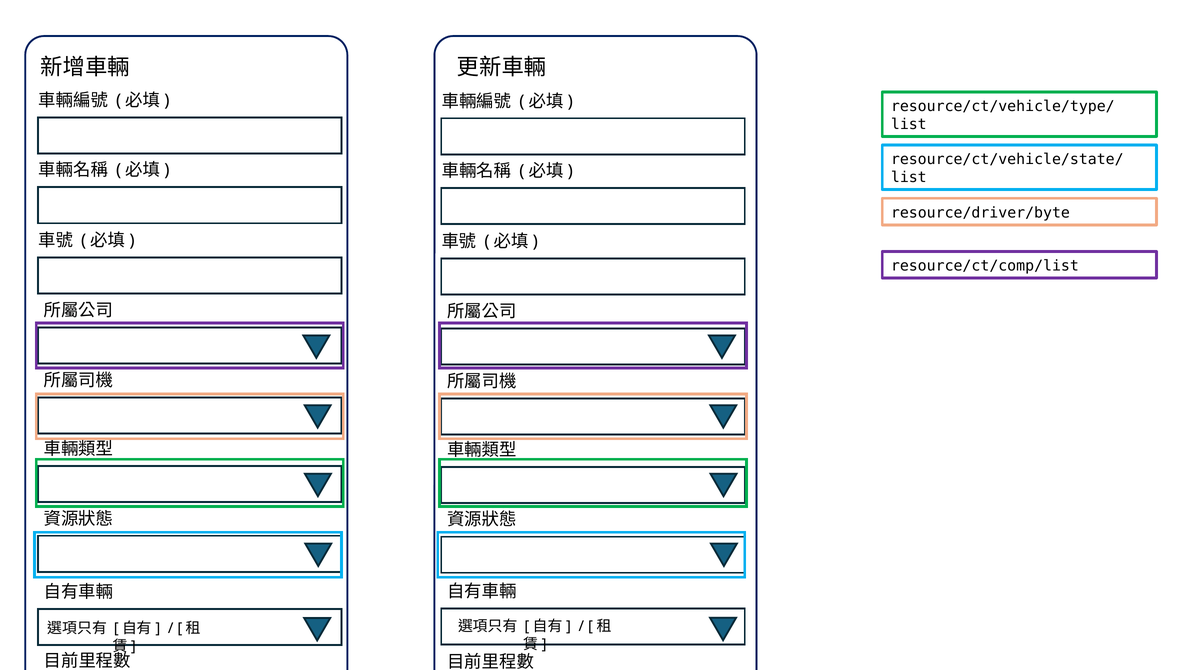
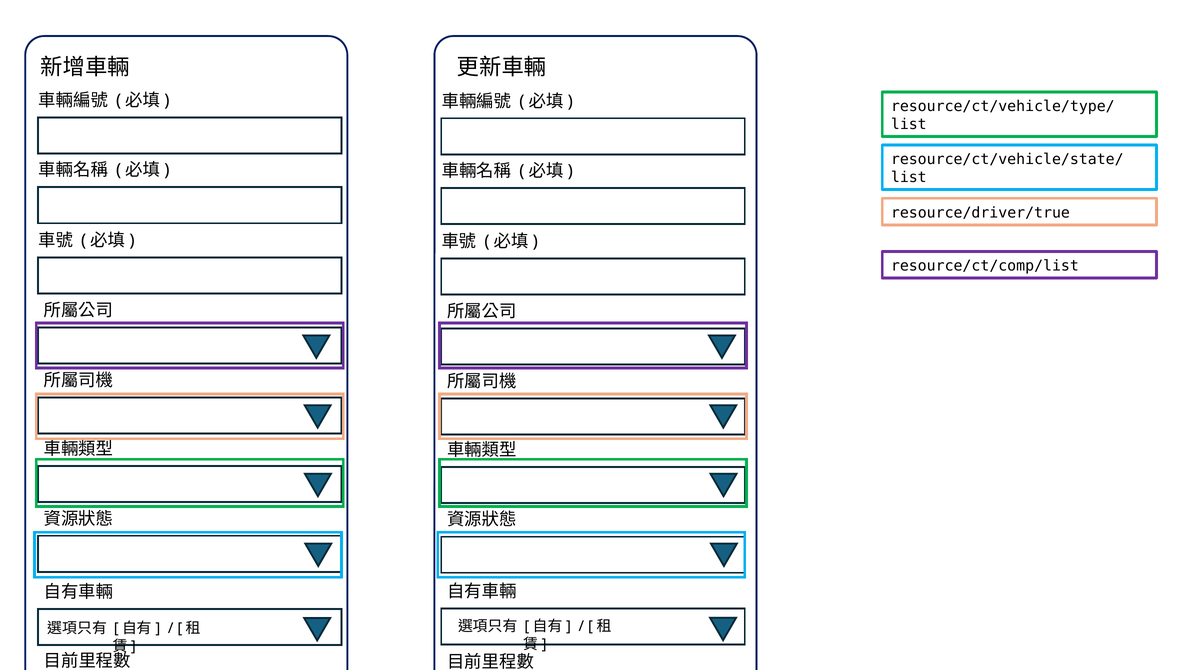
resource/driver/byte: resource/driver/byte -> resource/driver/true (980, 213)
